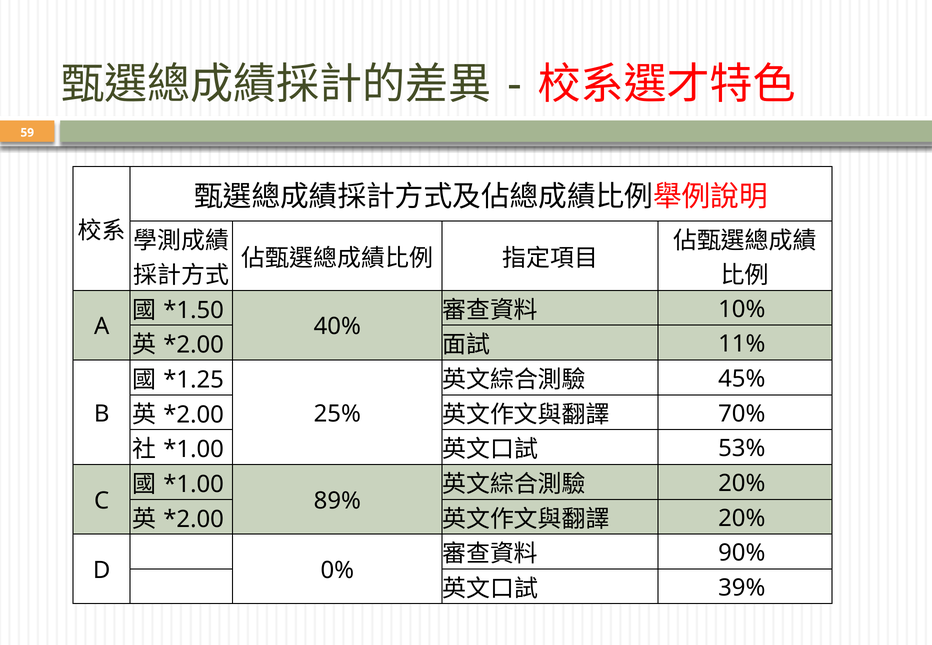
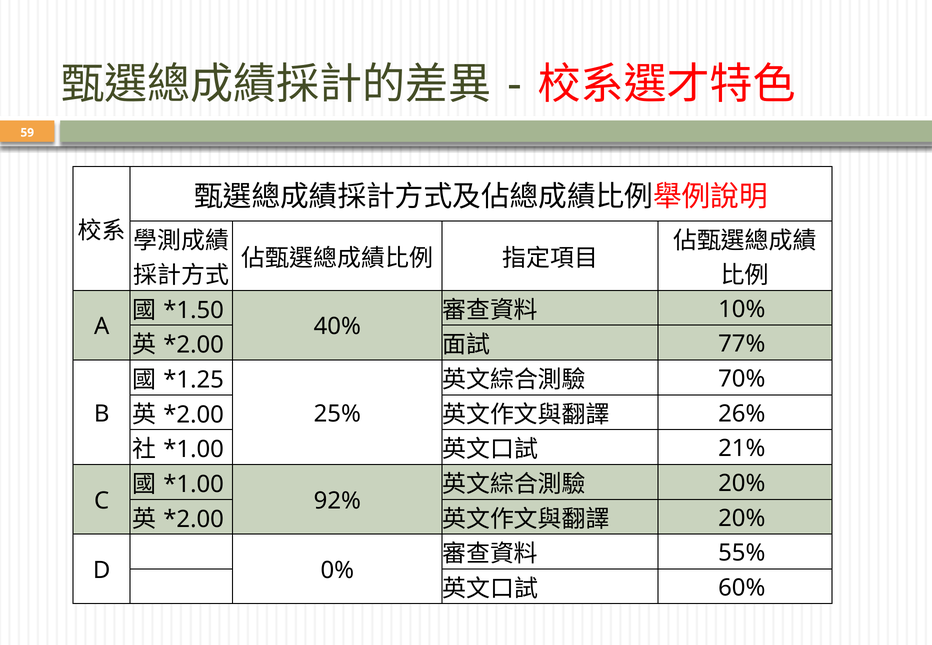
11%: 11% -> 77% (742, 344)
45%: 45% -> 70% (742, 379)
70%: 70% -> 26% (742, 414)
53%: 53% -> 21% (742, 449)
89%: 89% -> 92% (337, 501)
90%: 90% -> 55% (742, 553)
39%: 39% -> 60% (742, 588)
